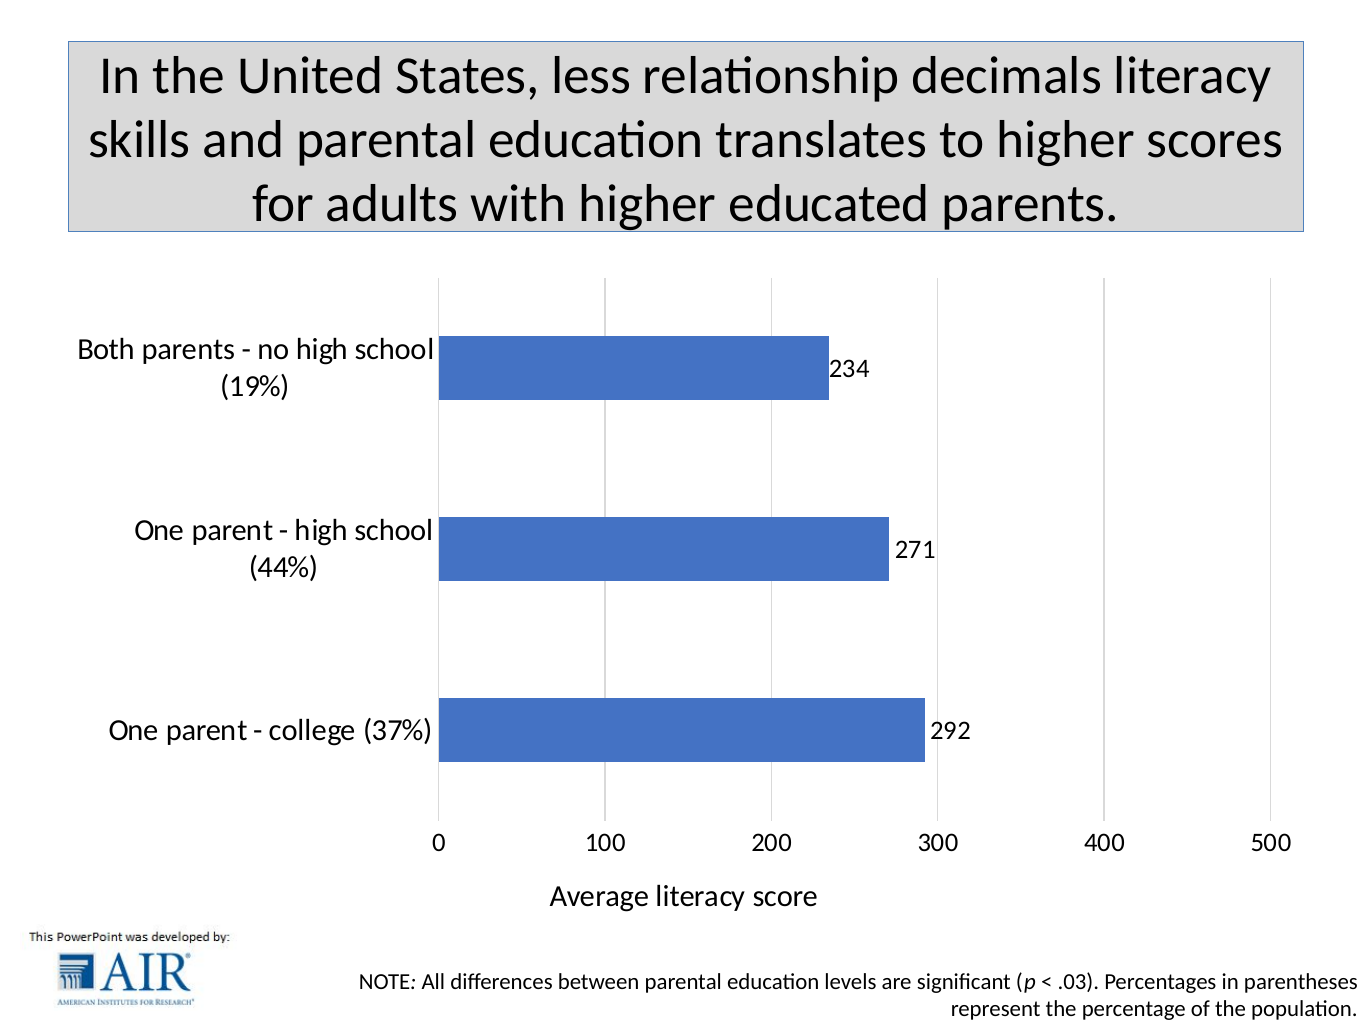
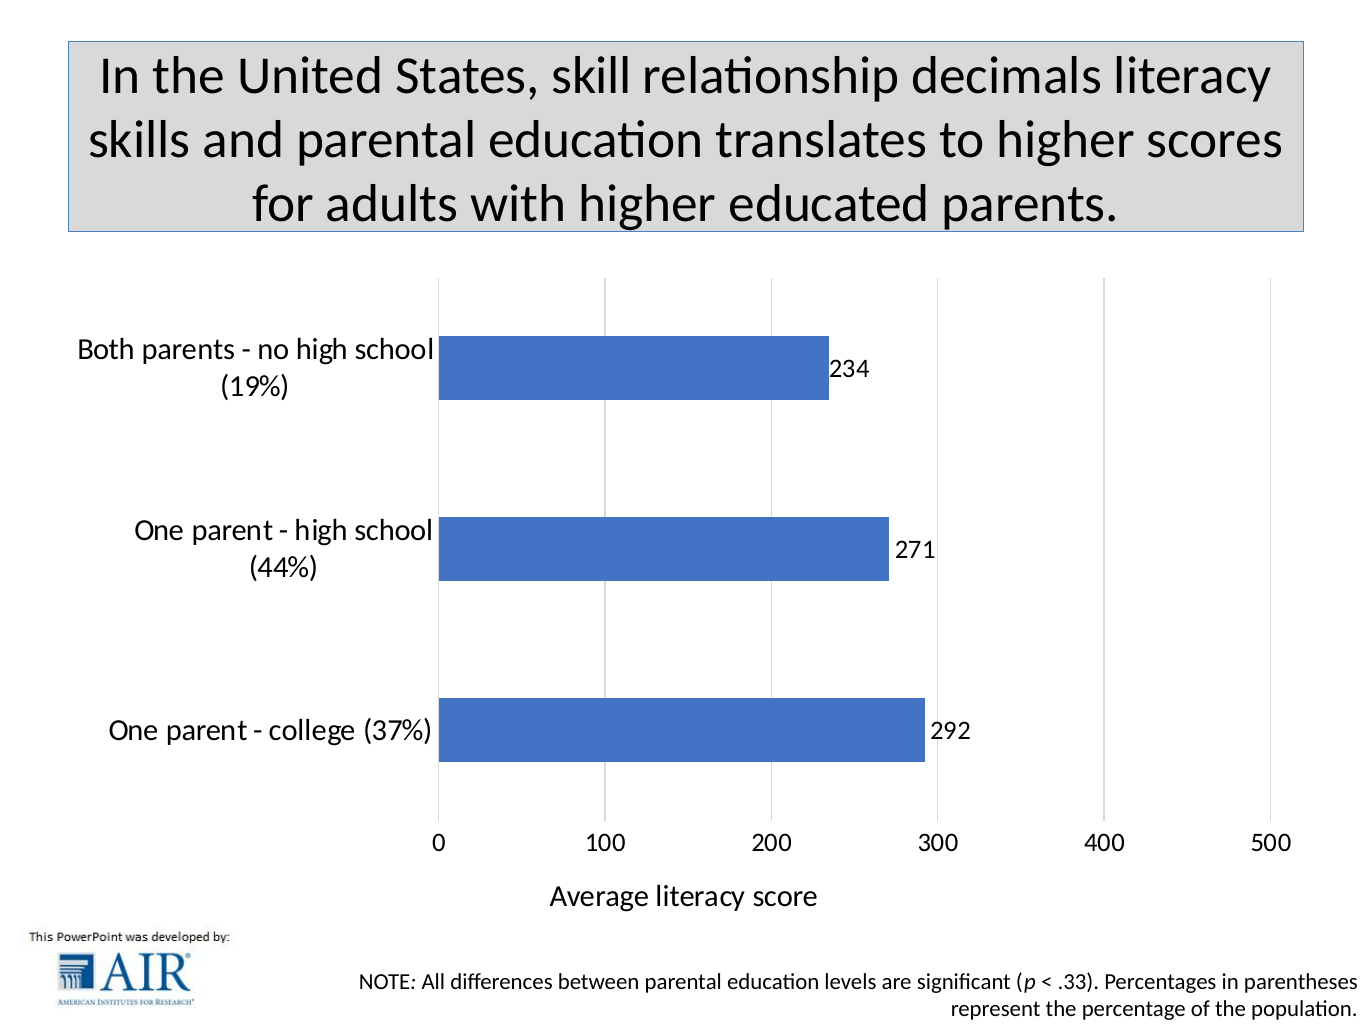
less: less -> skill (592, 76)
.03: .03 -> .33 (1078, 982)
